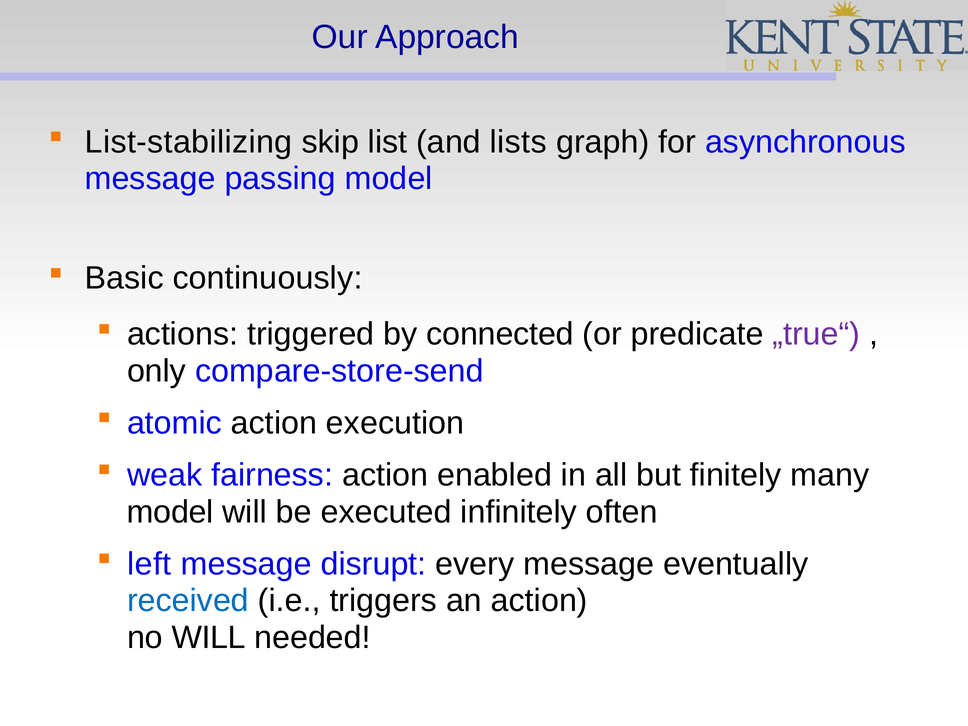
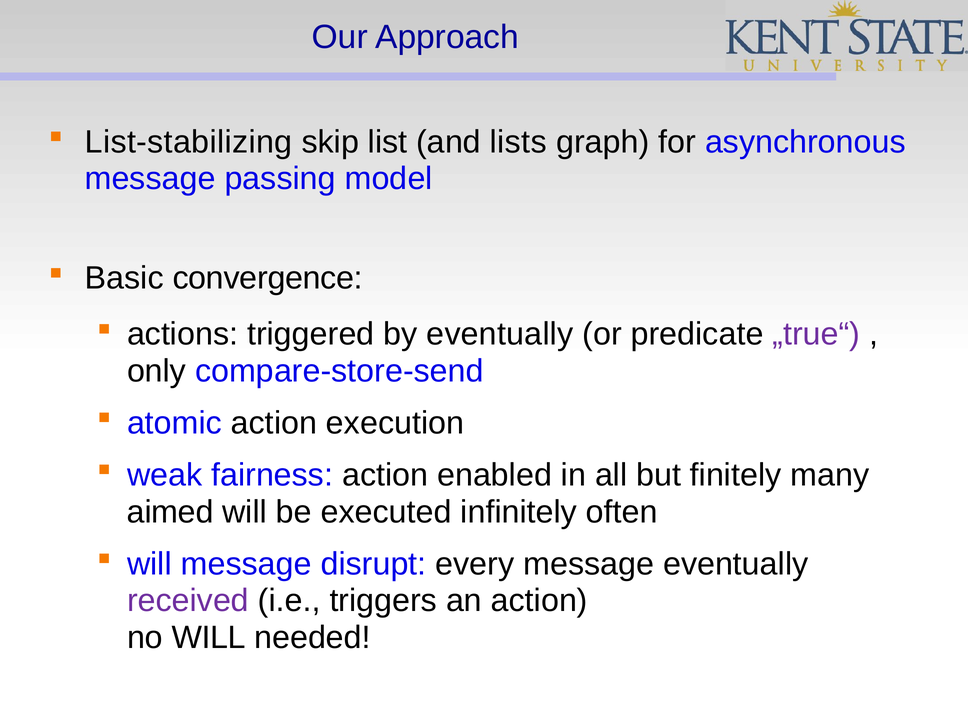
continuously: continuously -> convergence (268, 278)
by connected: connected -> eventually (500, 334)
model: model -> aimed (170, 512)
left: left -> will (149, 564)
received colour: blue -> purple (188, 601)
